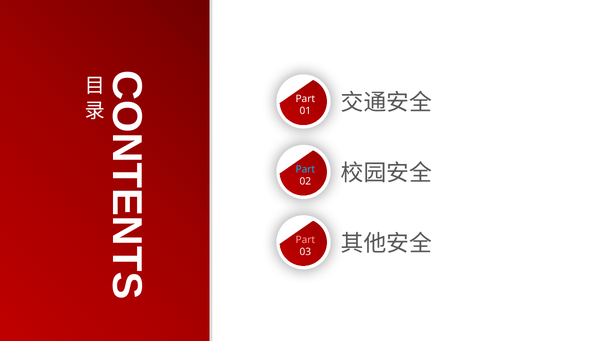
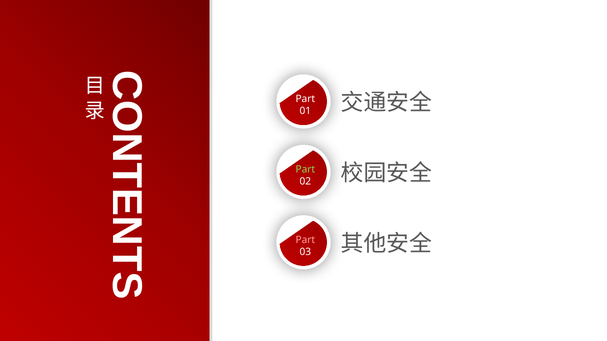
Part colour: light blue -> light green (305, 170)
